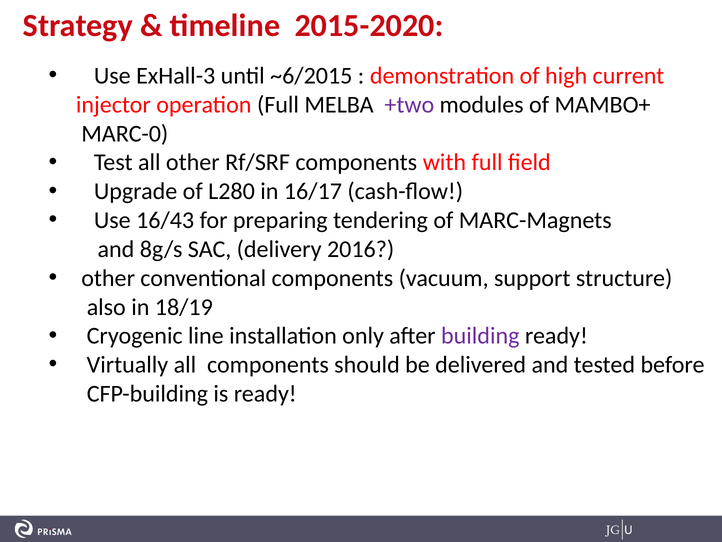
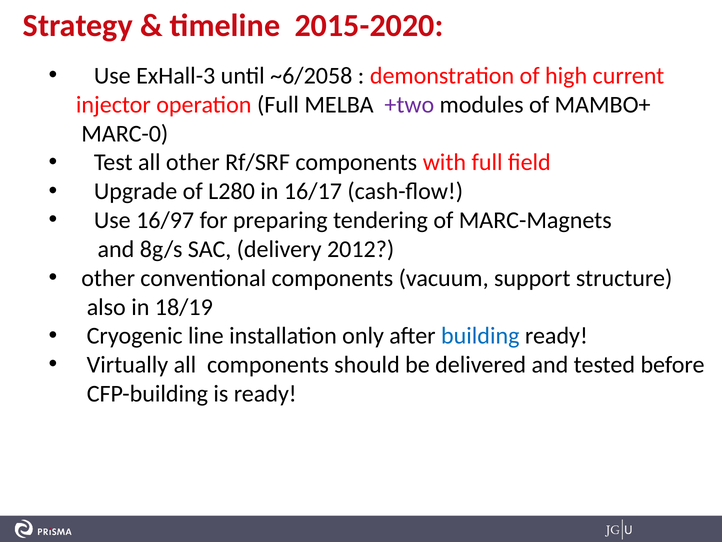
~6/2015: ~6/2015 -> ~6/2058 (311, 76)
16/43: 16/43 -> 16/97 (165, 220)
2016: 2016 -> 2012 (361, 249)
building colour: purple -> blue (480, 336)
